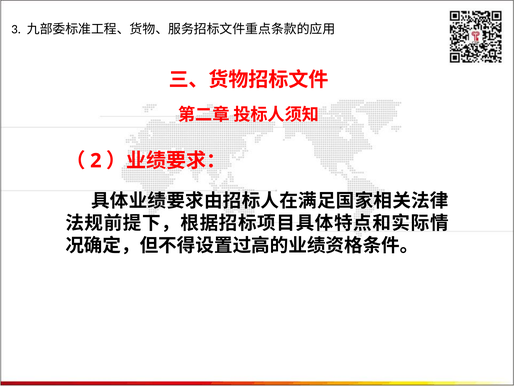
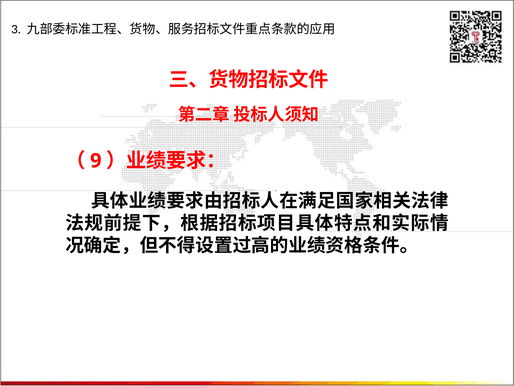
2: 2 -> 9 (96, 161)
